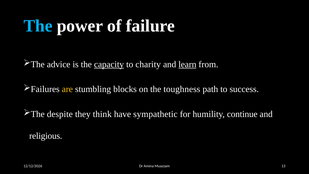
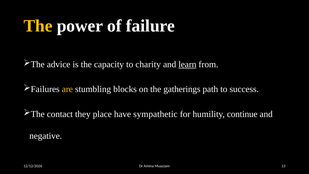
The colour: light blue -> yellow (38, 26)
capacity underline: present -> none (109, 64)
toughness: toughness -> gatherings (182, 89)
despite: despite -> contact (60, 114)
think: think -> place (102, 114)
religious: religious -> negative (46, 136)
